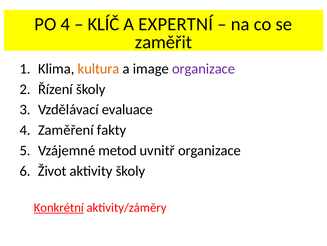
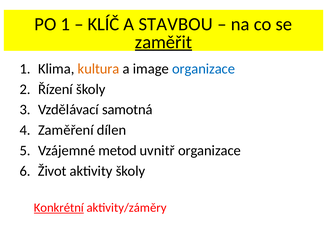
PO 4: 4 -> 1 (65, 24)
EXPERTNÍ: EXPERTNÍ -> STAVBOU (176, 24)
zaměřit underline: none -> present (163, 42)
organizace colour: purple -> blue (203, 69)
evaluace: evaluace -> samotná (127, 109)
fakty: fakty -> dílen (112, 130)
